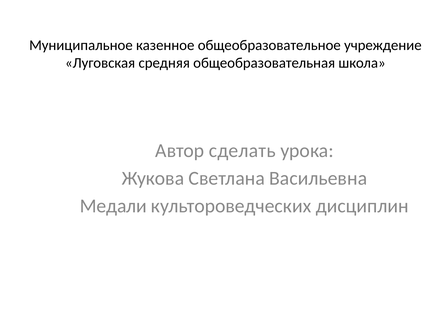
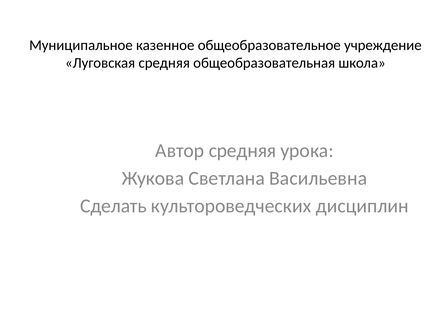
Автор сделать: сделать -> средняя (242, 151)
Медали: Медали -> Сделать (113, 206)
